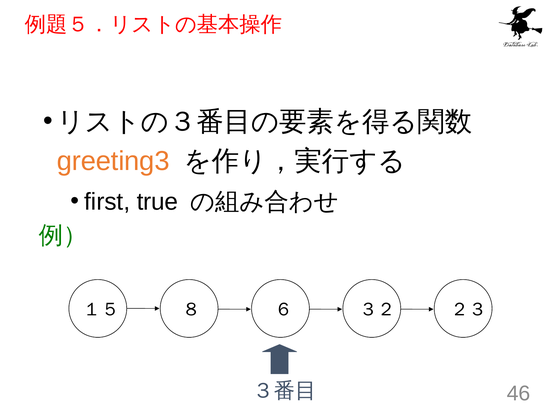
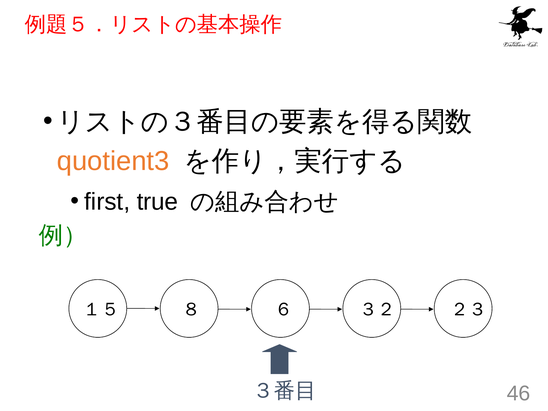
greeting3: greeting3 -> quotient3 (113, 161)
